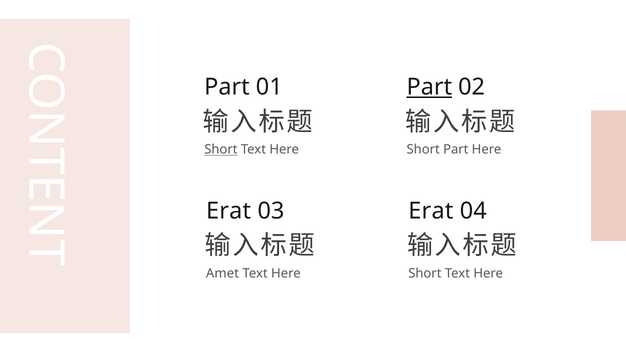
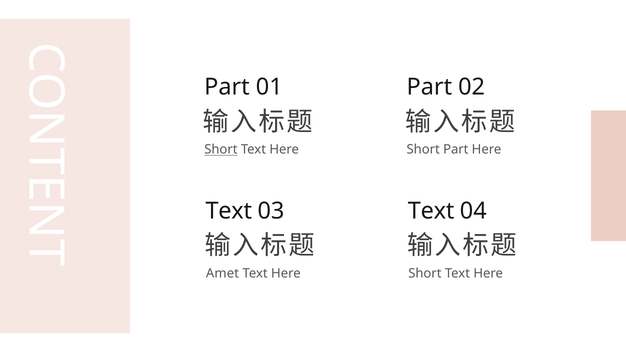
Part underline: present -> none (429, 87)
Erat: Erat -> Text (229, 211)
Erat: Erat -> Text (431, 211)
